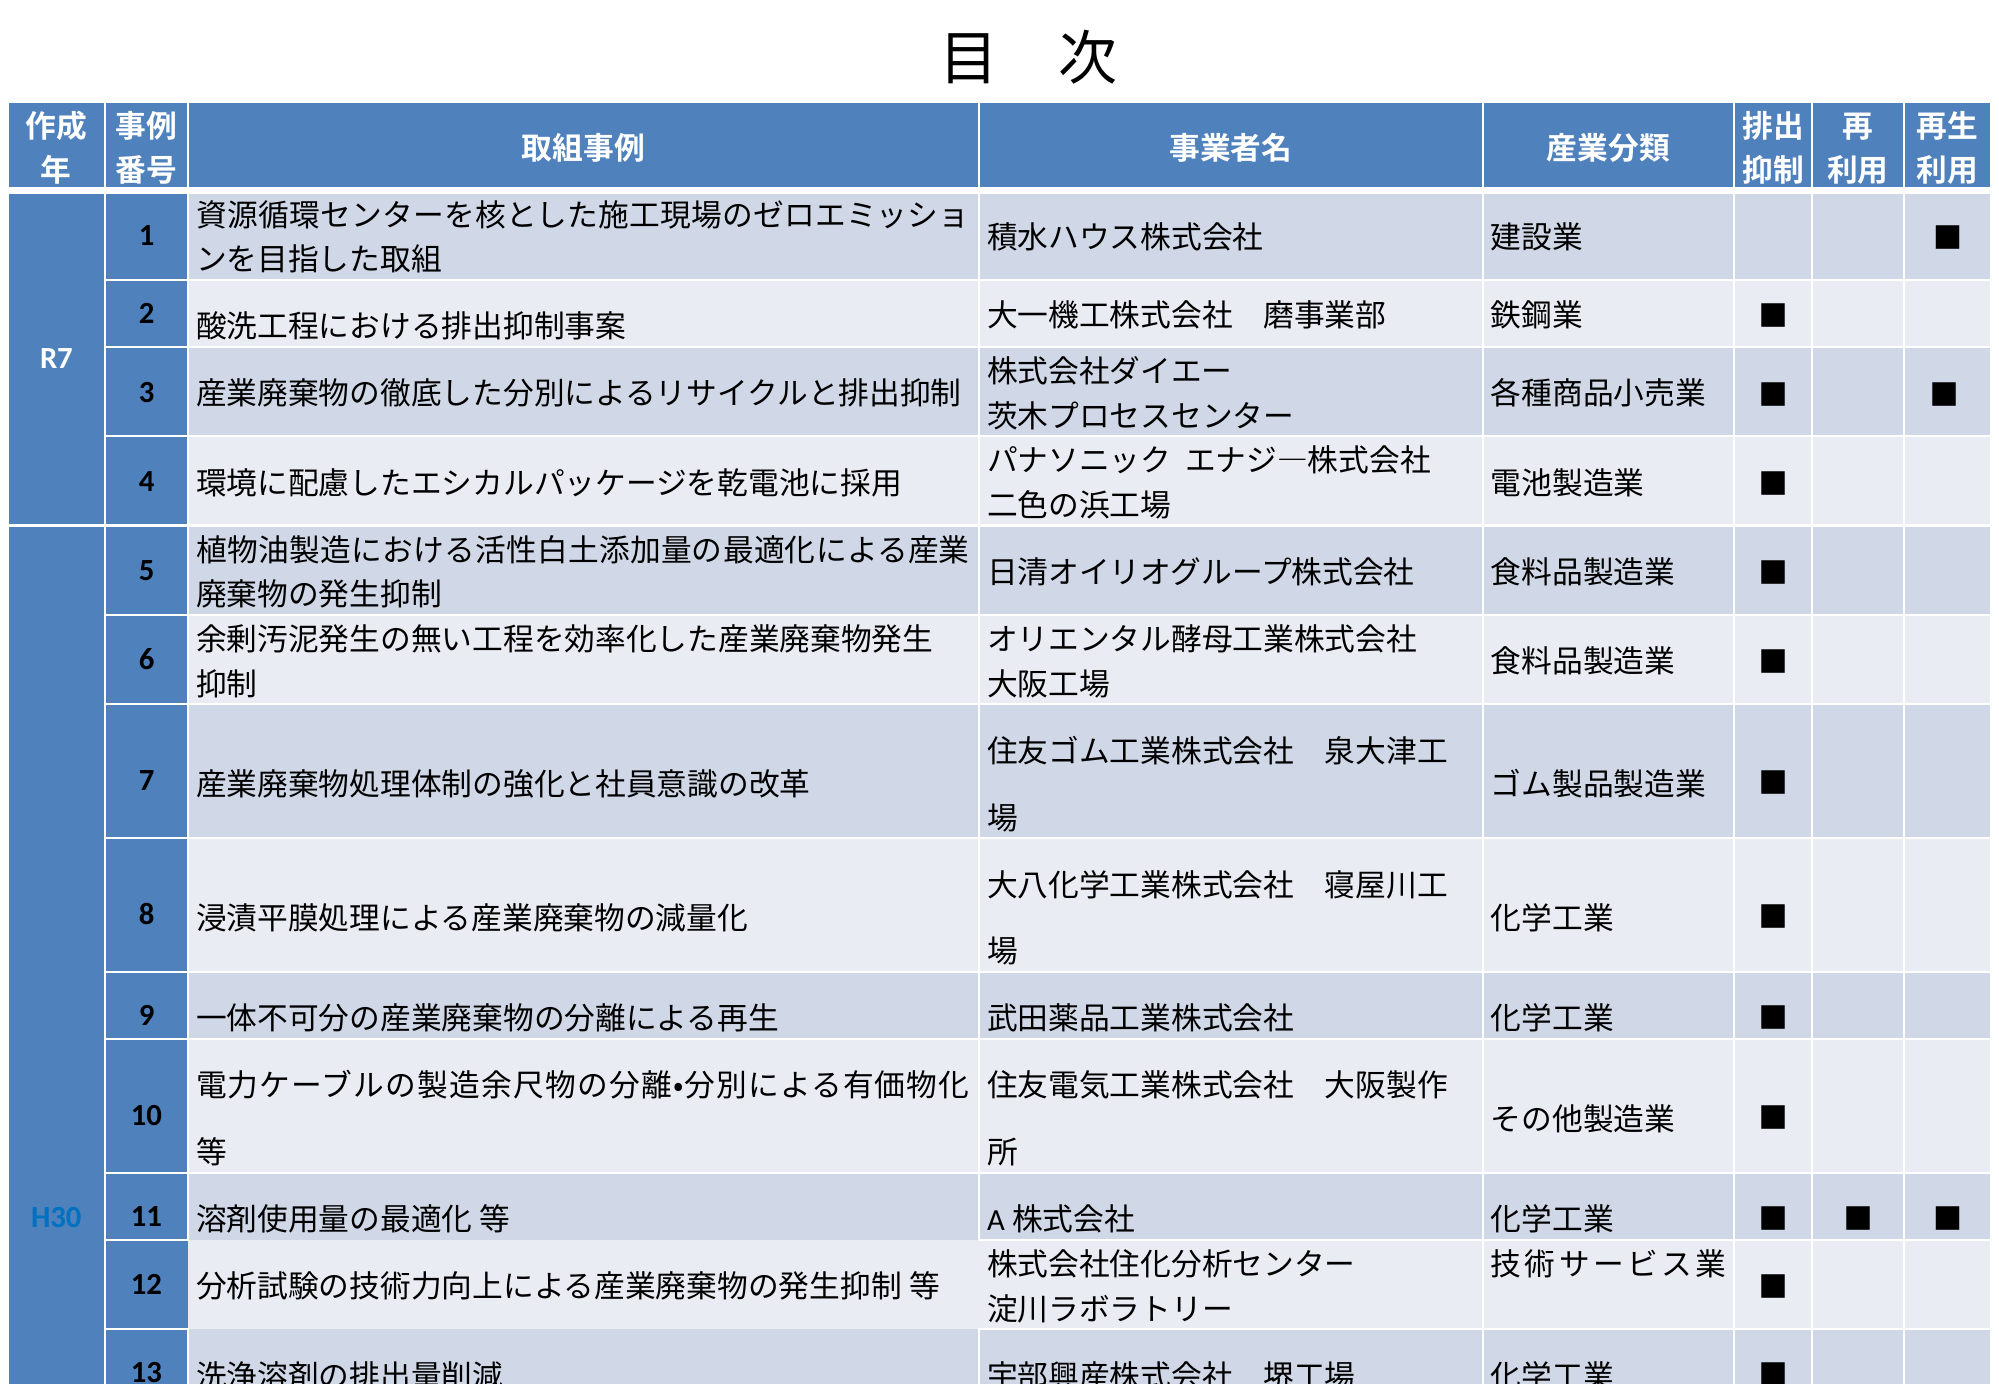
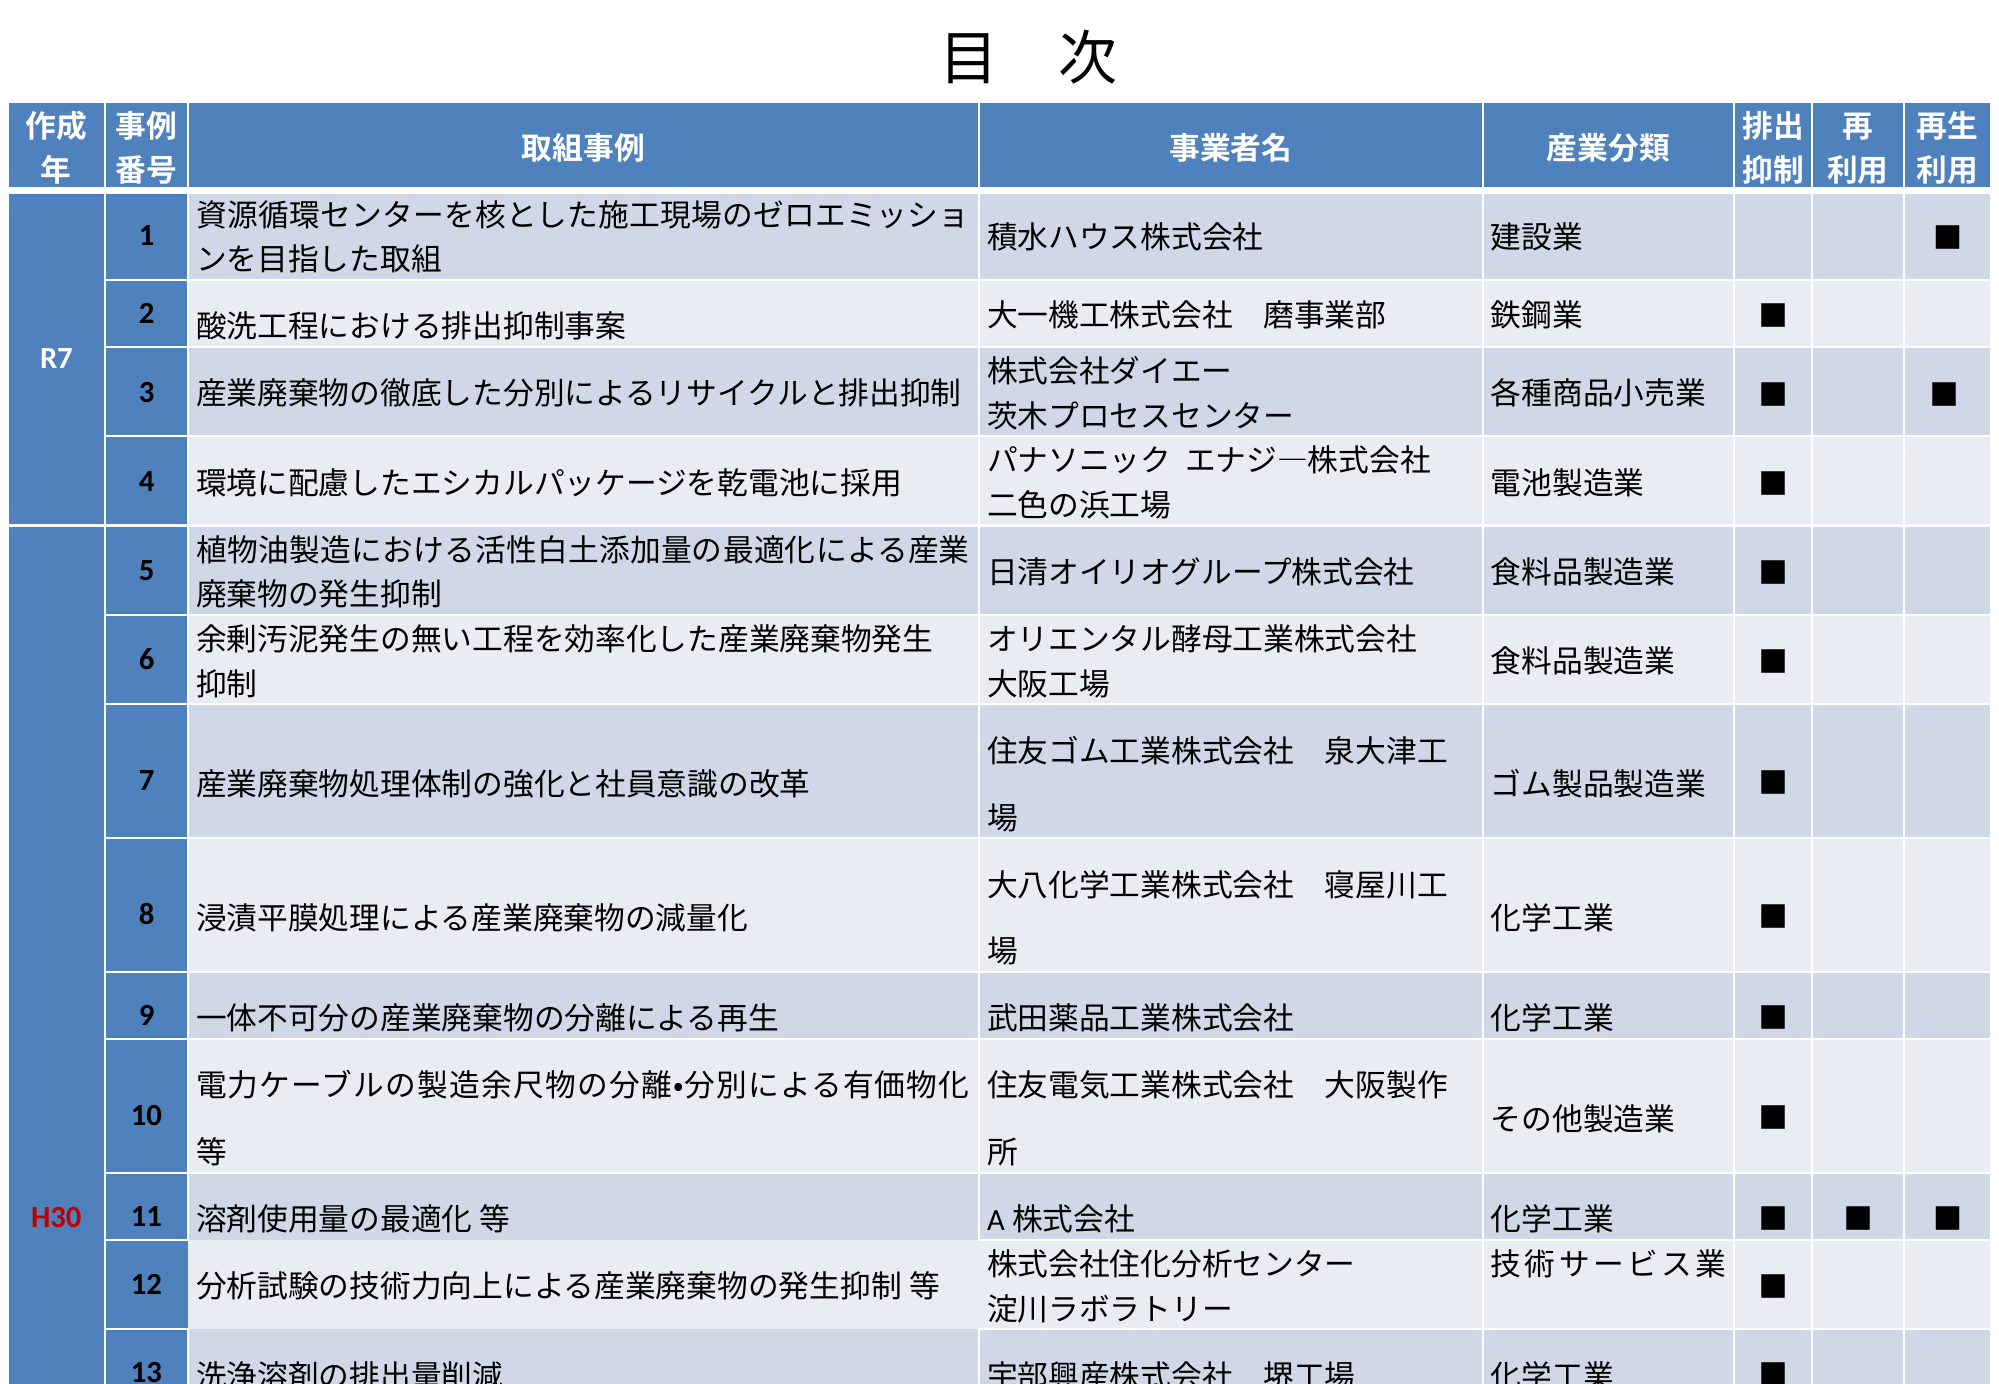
H30 colour: blue -> red (56, 1218)
